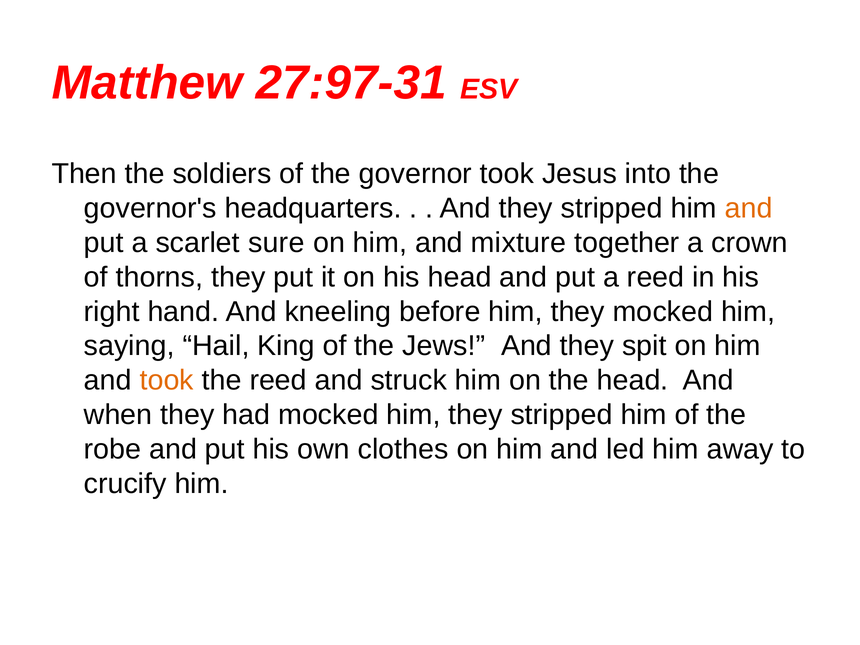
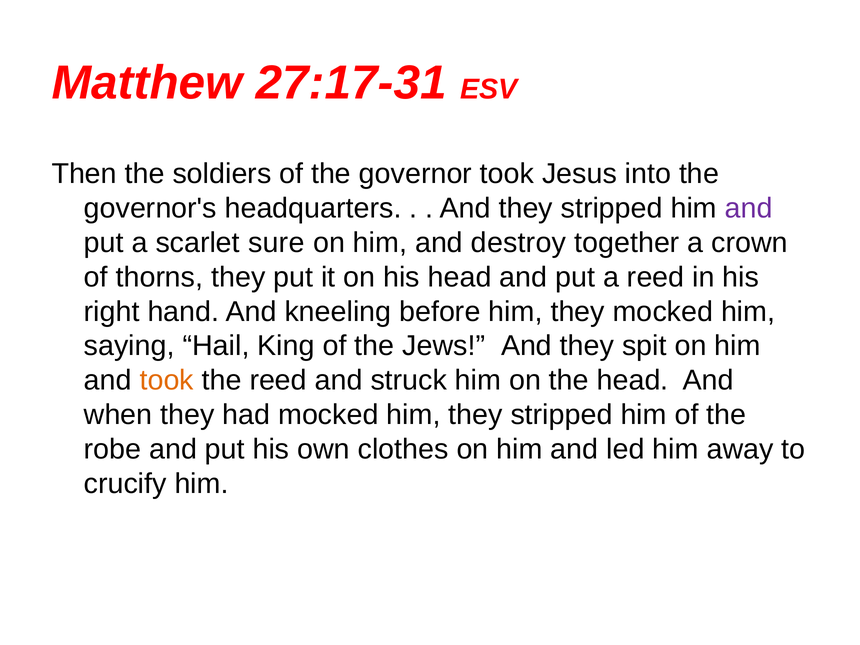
27:97-31: 27:97-31 -> 27:17-31 (351, 83)
and colour: orange -> purple (749, 208)
mixture: mixture -> destroy (519, 243)
